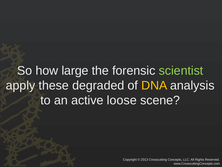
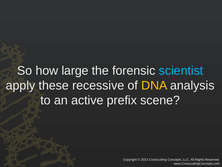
scientist colour: light green -> light blue (181, 70)
degraded: degraded -> recessive (98, 85)
loose: loose -> prefix (122, 100)
